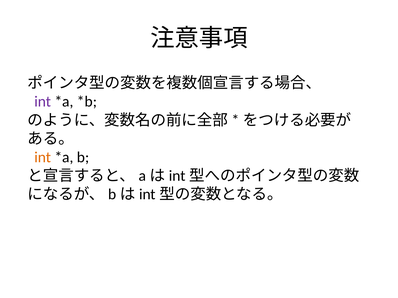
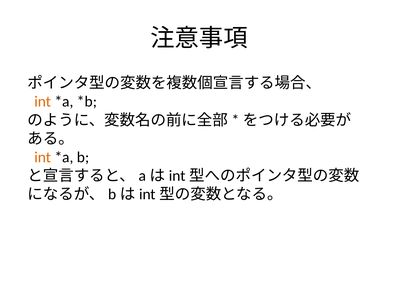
int colour: purple -> orange (43, 102)
